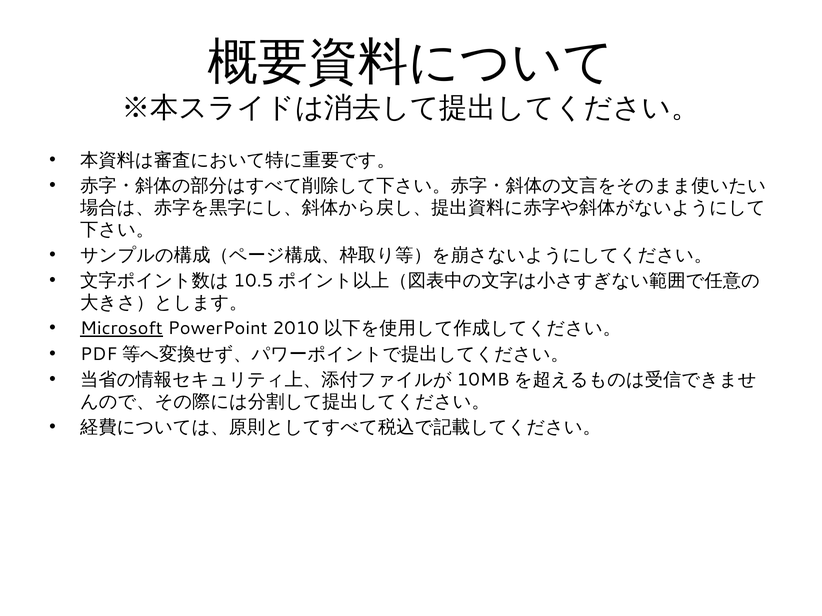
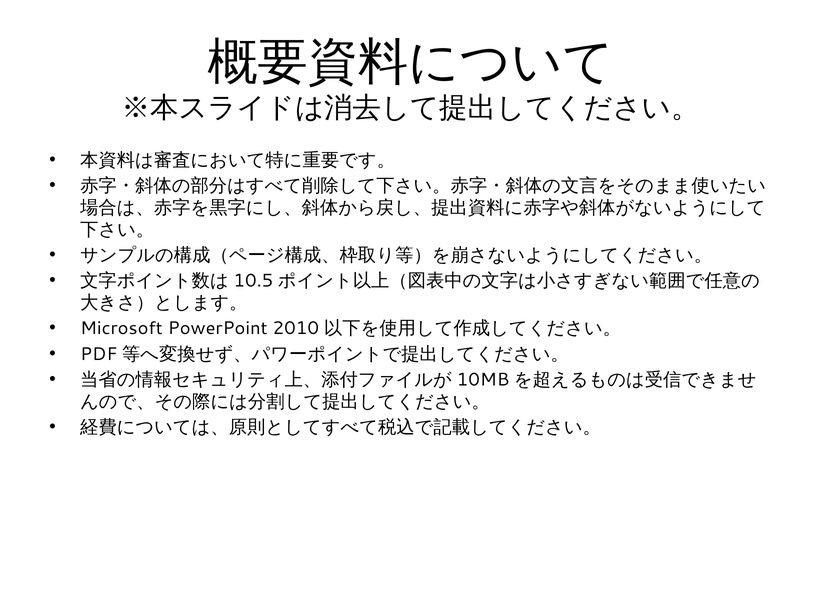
Microsoft underline: present -> none (121, 329)
